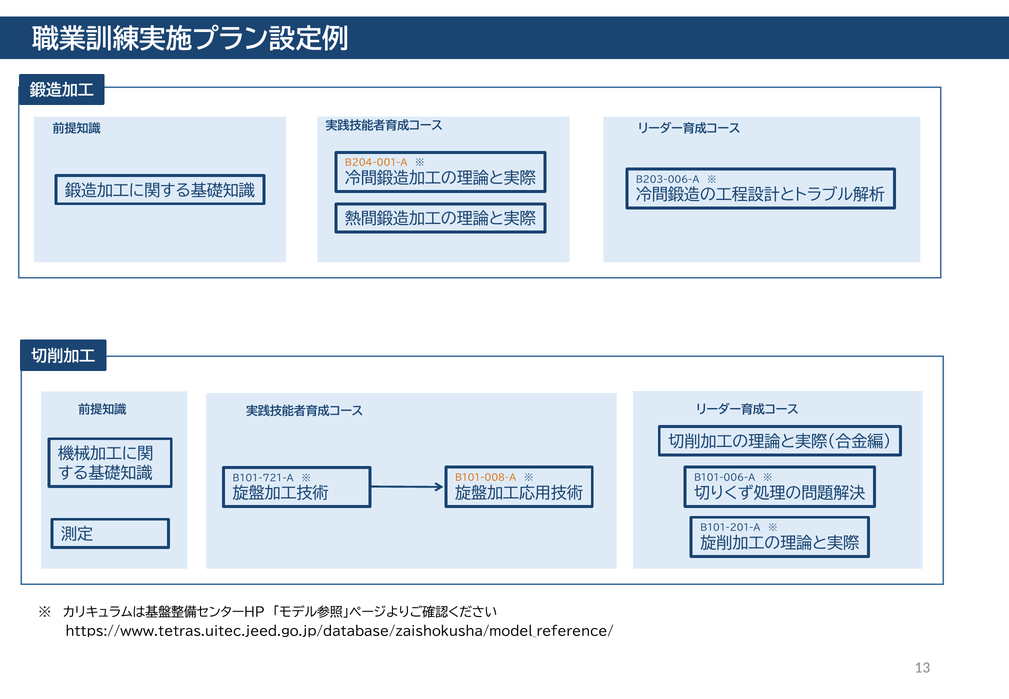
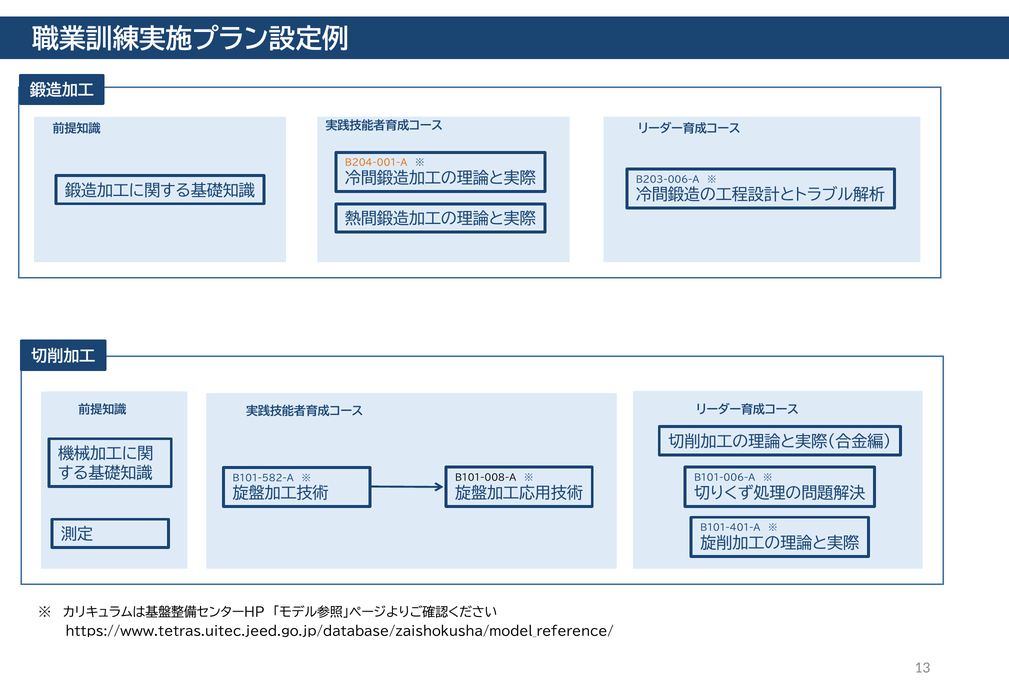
B101-008-A colour: orange -> black (486, 477)
B101-721-A: B101-721-A -> B101-582-A (263, 478)
B101-201-A: B101-201-A -> B101-401-A (730, 528)
